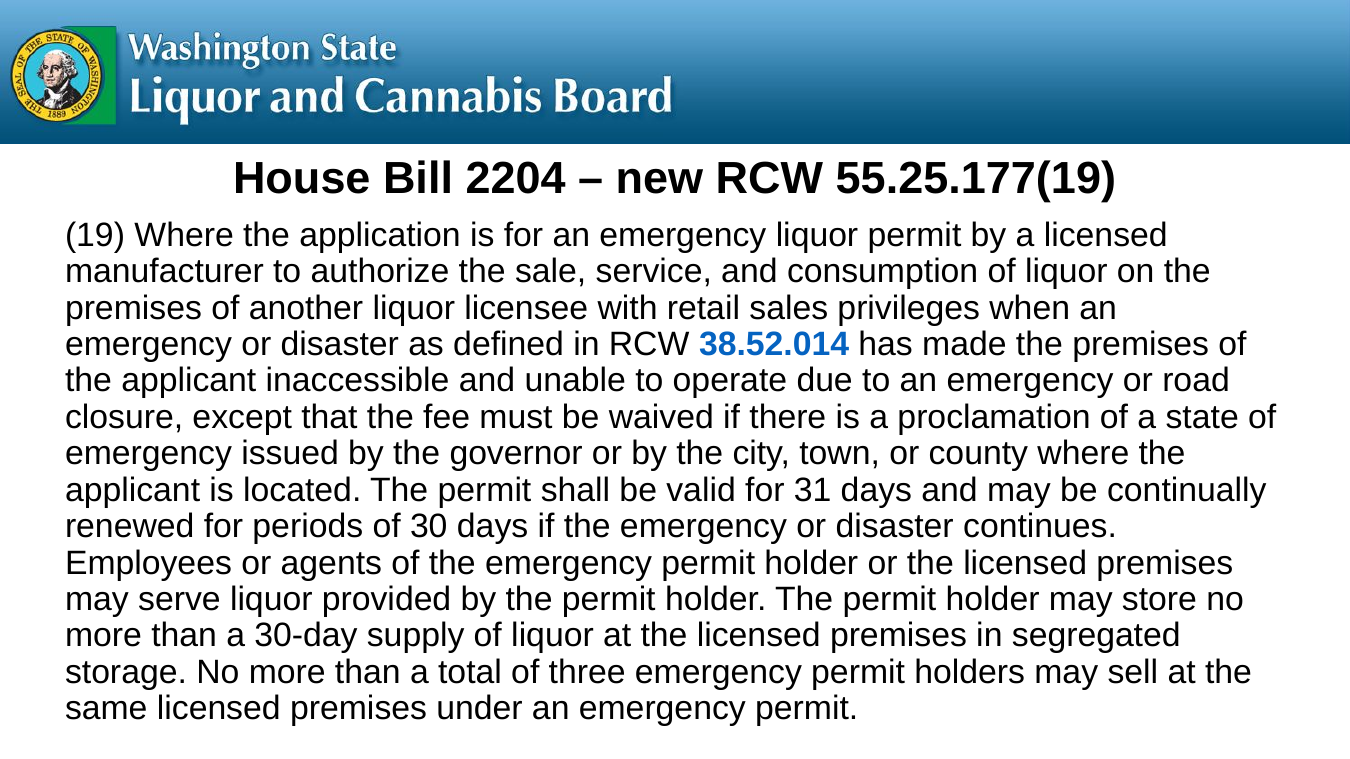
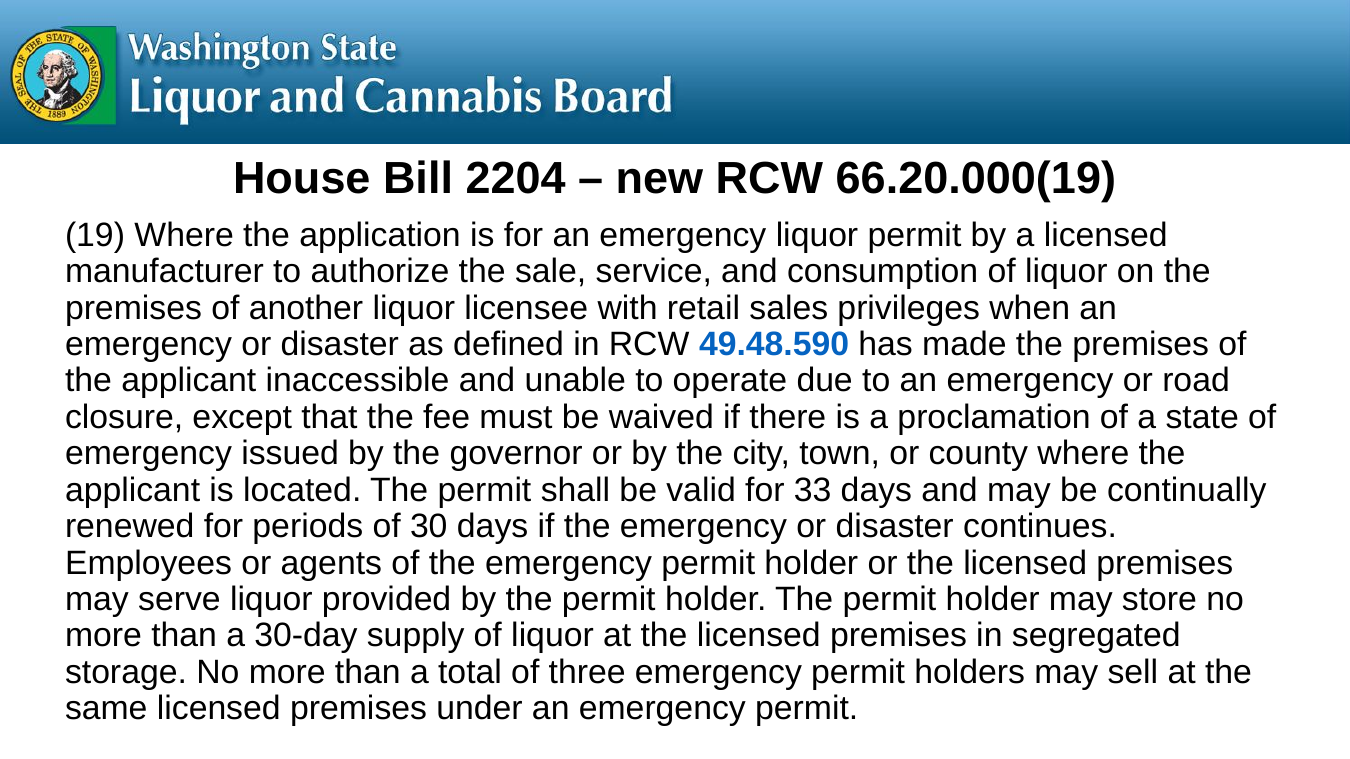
55.25.177(19: 55.25.177(19 -> 66.20.000(19 (976, 178)
38.52.014: 38.52.014 -> 49.48.590 (774, 345)
31: 31 -> 33 (813, 490)
